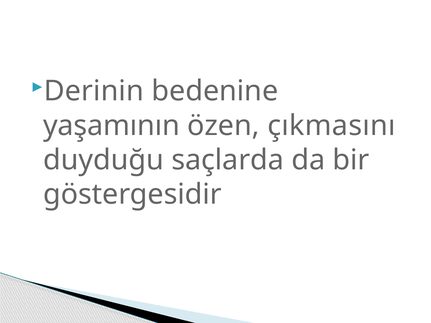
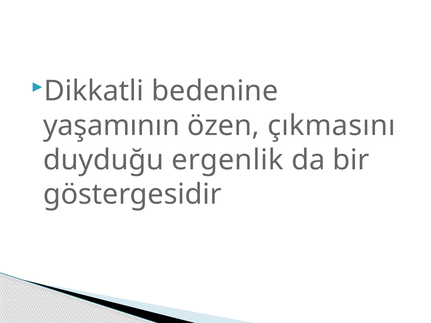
Derinin: Derinin -> Dikkatli (94, 91)
saçlarda: saçlarda -> ergenlik (228, 160)
